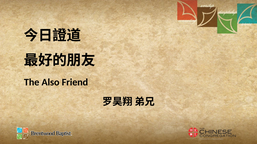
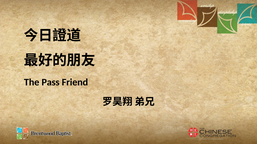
Also: Also -> Pass (51, 83)
